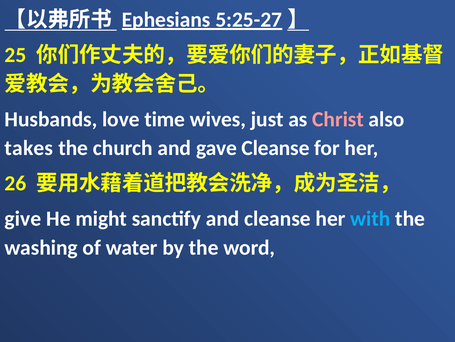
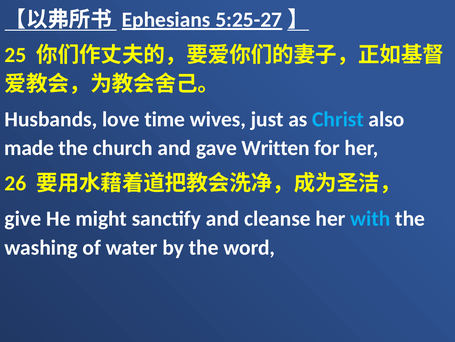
Christ colour: pink -> light blue (338, 119)
takes: takes -> made (29, 148)
gave Cleanse: Cleanse -> Written (276, 148)
